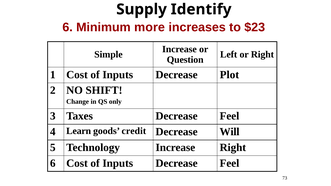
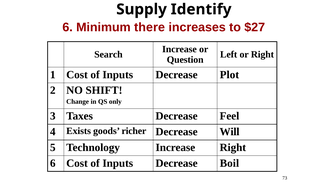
more: more -> there (150, 27)
$23: $23 -> $27 (255, 27)
Simple: Simple -> Search (108, 55)
Learn: Learn -> Exists (79, 131)
credit: credit -> richer (134, 131)
Inputs Decrease Feel: Feel -> Boil (229, 163)
